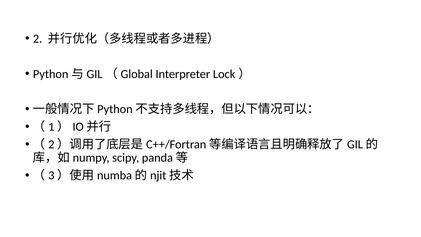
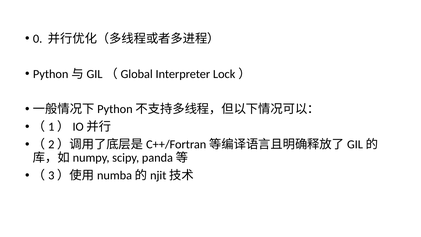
2: 2 -> 0 (38, 39)
